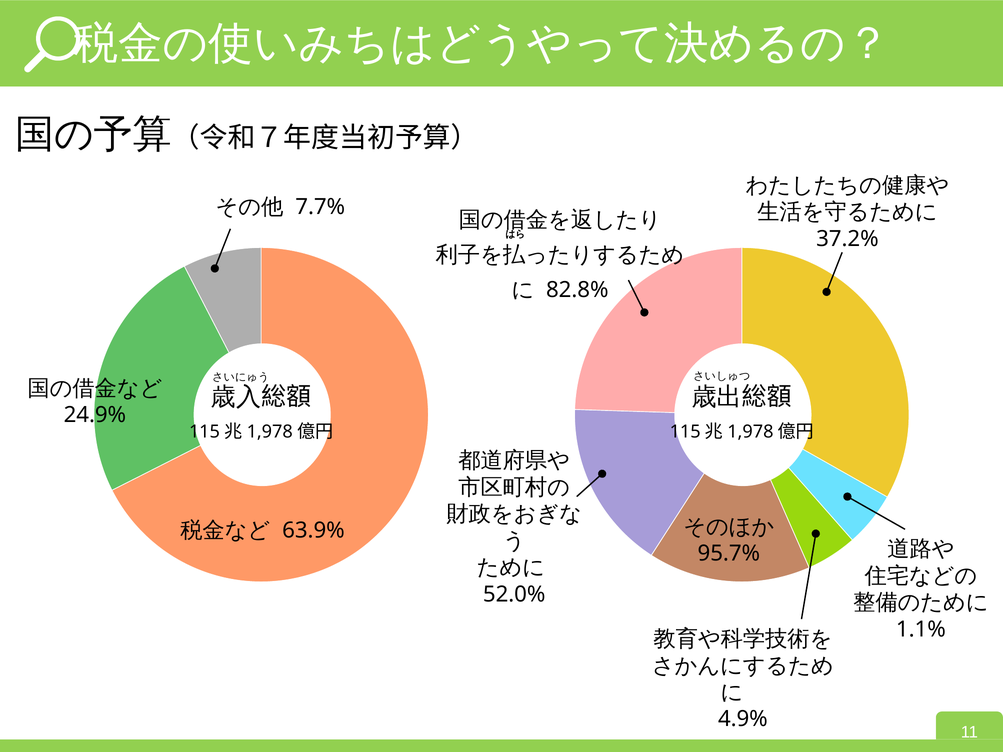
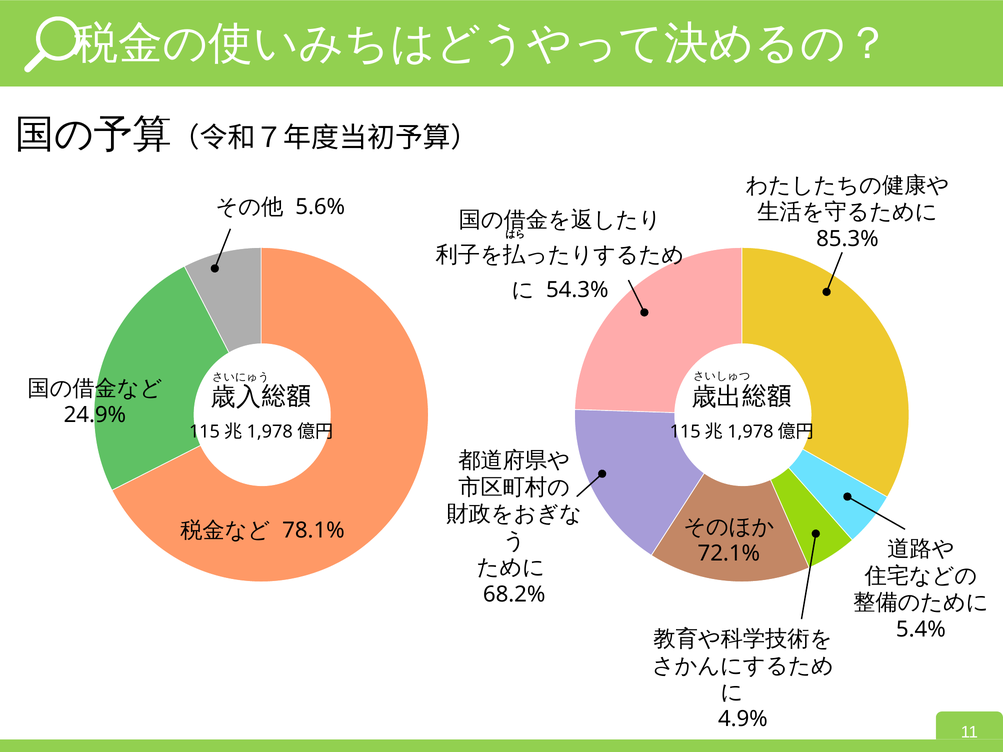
7.7%: 7.7% -> 5.6% (320, 207)
37.2%: 37.2% -> 85.3% (847, 239)
82.8%: 82.8% -> 54.3% (577, 290)
63.9%: 63.9% -> 78.1% (313, 531)
95.7%: 95.7% -> 72.1% (729, 554)
52.0%: 52.0% -> 68.2% (514, 594)
1.1%: 1.1% -> 5.4% (921, 629)
